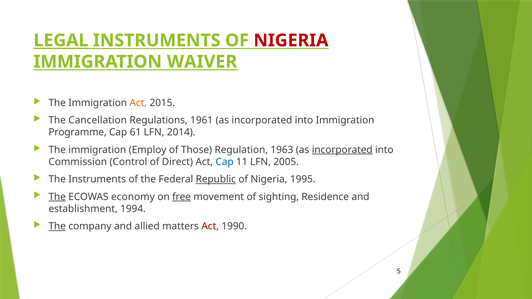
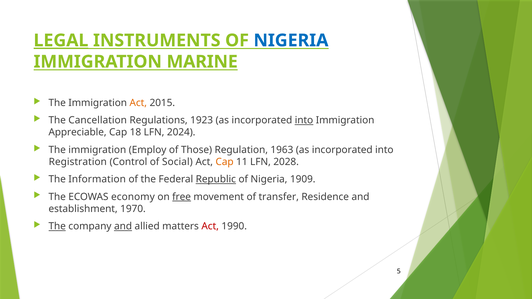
NIGERIA colour: red -> blue (291, 40)
WAIVER: WAIVER -> MARINE (202, 62)
1961: 1961 -> 1923 (202, 120)
into underline: none -> present (304, 120)
Programme: Programme -> Appreciable (78, 132)
61: 61 -> 18 (135, 132)
2014: 2014 -> 2024 (181, 132)
incorporated underline: present -> none (342, 150)
Commission: Commission -> Registration (78, 162)
Direct: Direct -> Social (177, 162)
Cap colour: blue -> orange (225, 162)
2005: 2005 -> 2028 (286, 162)
The Instruments: Instruments -> Information (97, 179)
1995: 1995 -> 1909 (303, 179)
The underline: present -> none (57, 197)
sighting: sighting -> transfer (279, 197)
1994: 1994 -> 1970 (133, 209)
and underline: none -> present (123, 226)
